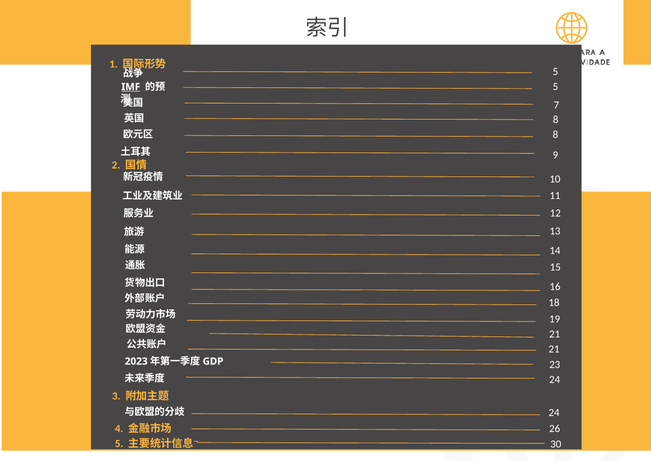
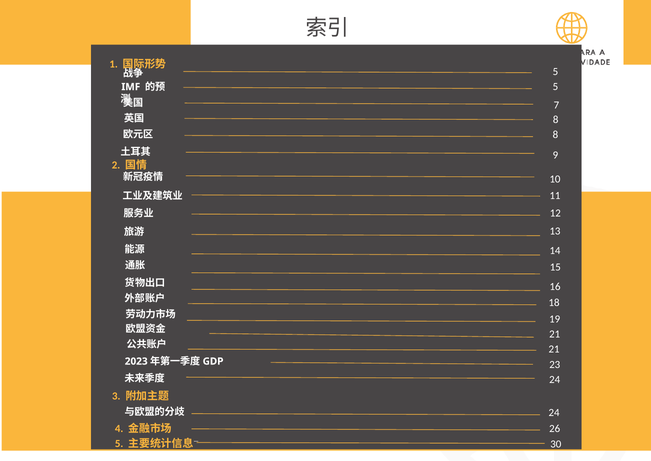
IMF underline: present -> none (131, 87)
